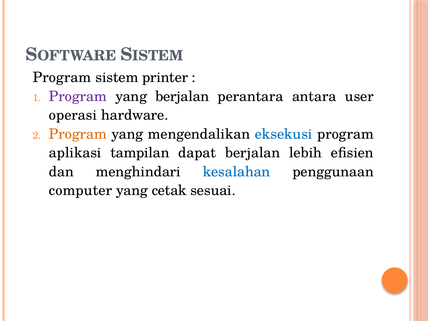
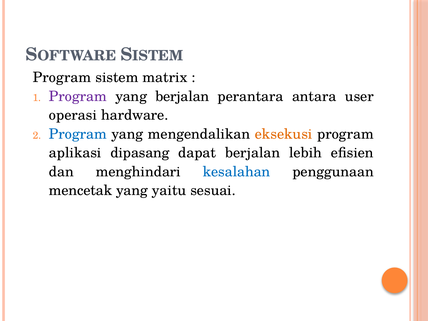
printer: printer -> matrix (165, 78)
Program colour: orange -> blue (78, 134)
eksekusi colour: blue -> orange (284, 134)
tampilan: tampilan -> dipasang (140, 153)
computer: computer -> mencetak (81, 191)
cetak: cetak -> yaitu (169, 191)
